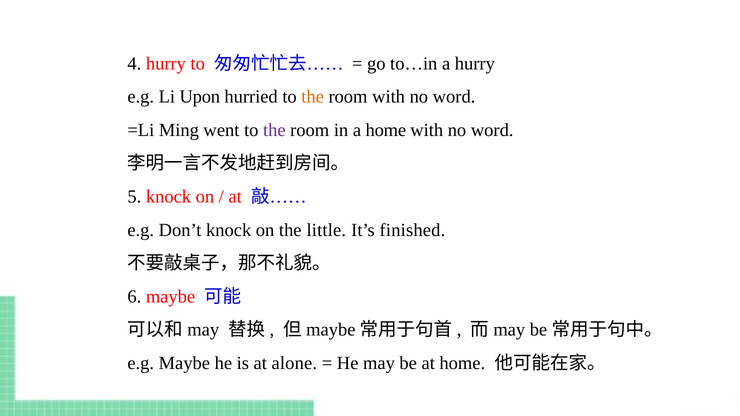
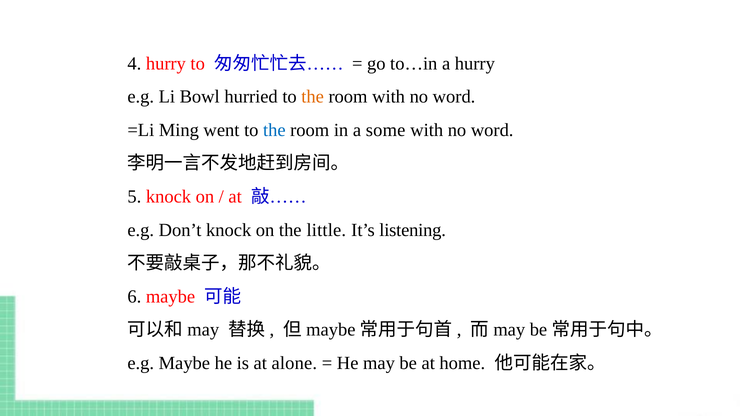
Upon: Upon -> Bowl (200, 97)
the colour: purple -> blue (274, 130)
a home: home -> some (386, 130)
finished: finished -> listening (413, 230)
